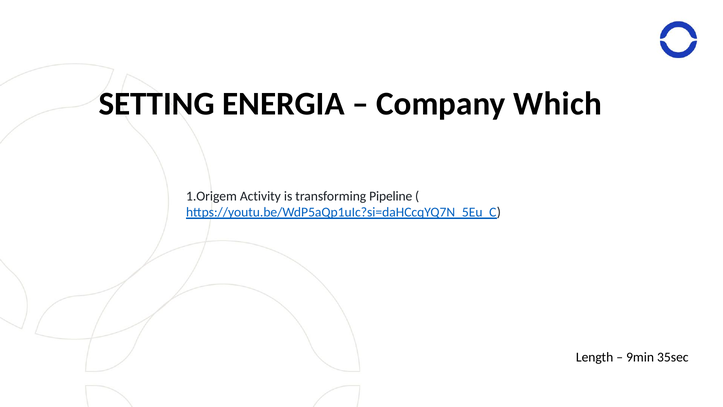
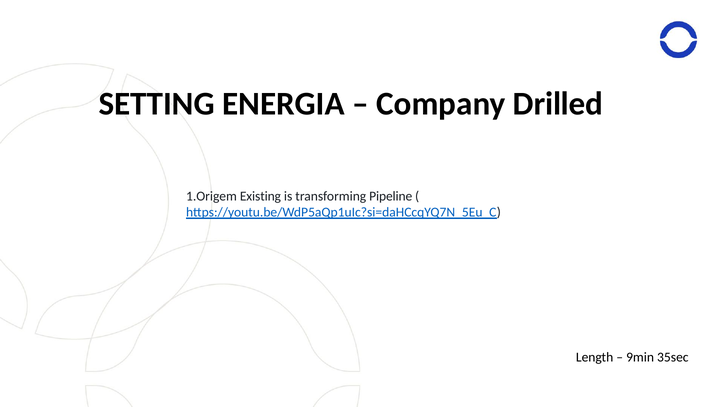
Which: Which -> Drilled (558, 104)
Activity: Activity -> Existing (260, 196)
